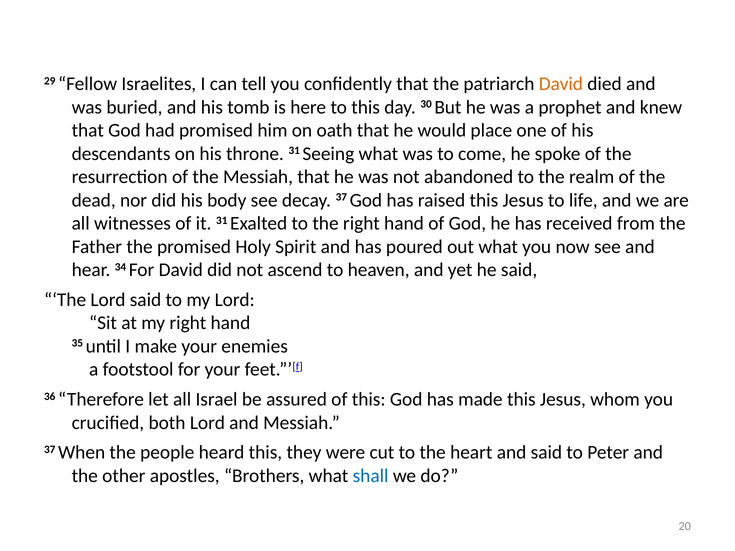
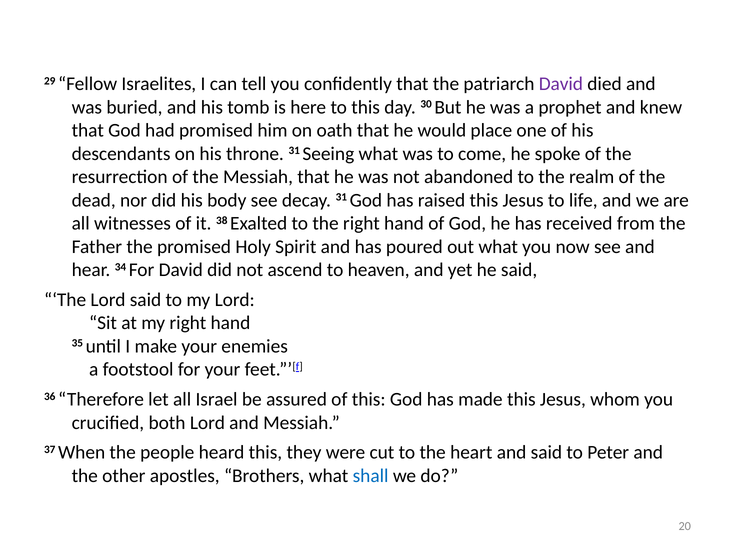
David colour: orange -> purple (561, 84)
decay 37: 37 -> 31 (341, 197)
it 31: 31 -> 38 (222, 221)
